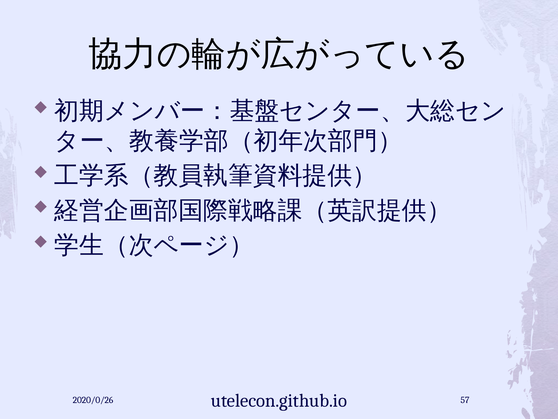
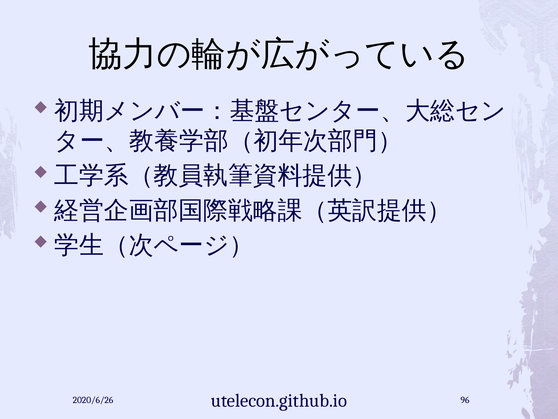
2020/0/26: 2020/0/26 -> 2020/6/26 (93, 400)
57: 57 -> 96 (465, 400)
